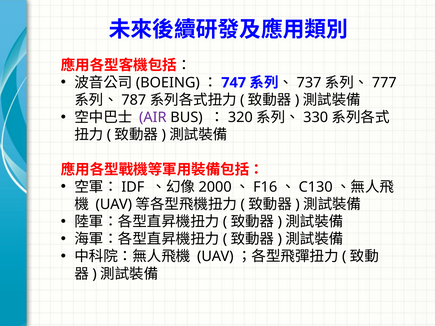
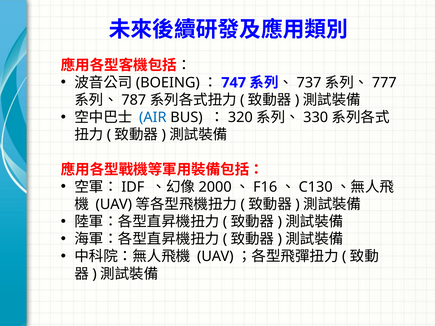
AIR colour: purple -> blue (153, 118)
